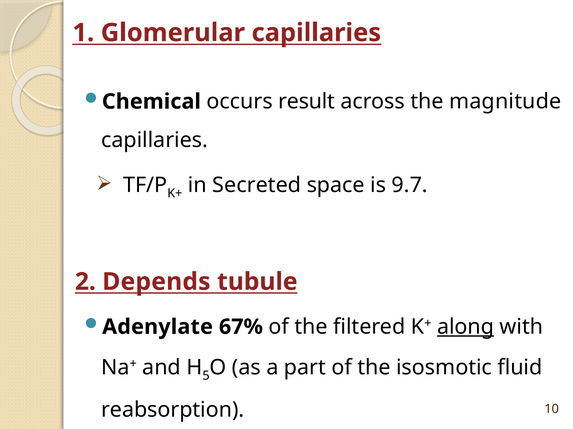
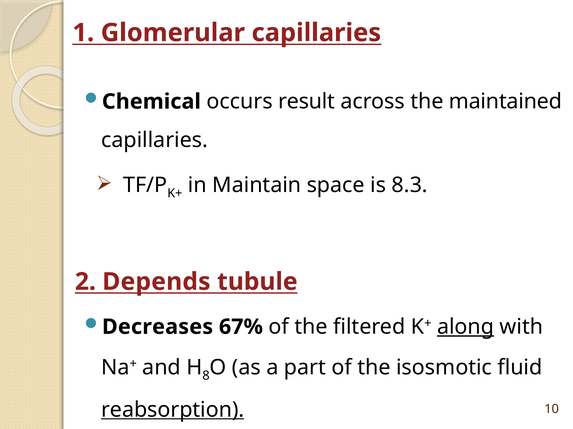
magnitude: magnitude -> maintained (505, 102)
Secreted: Secreted -> Maintain (257, 185)
9.7: 9.7 -> 8.3 (410, 185)
Adenylate: Adenylate -> Decreases (158, 327)
5: 5 -> 8 (206, 376)
reabsorption underline: none -> present (173, 410)
